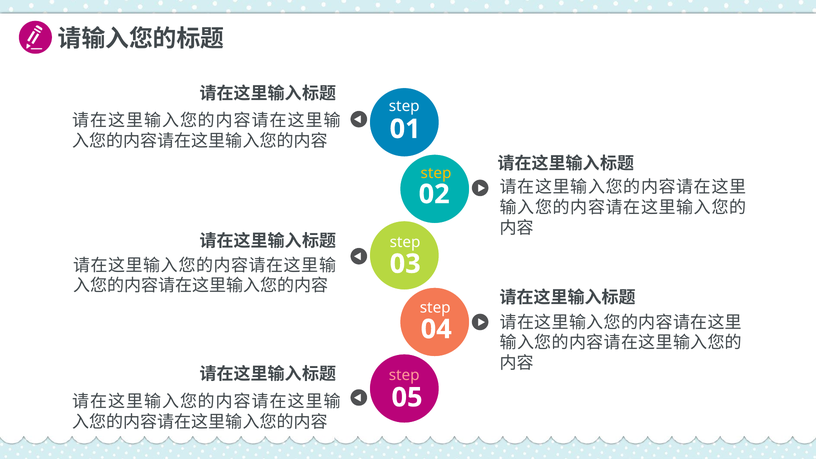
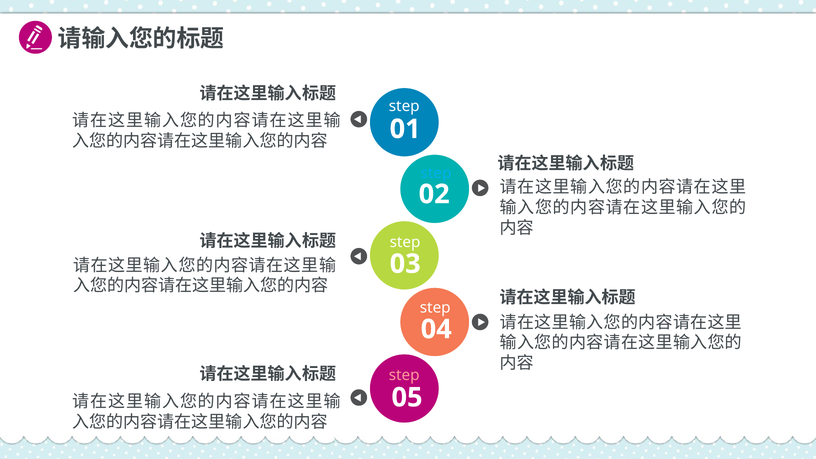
step colour: yellow -> light blue (436, 173)
